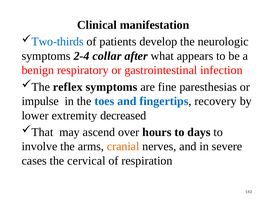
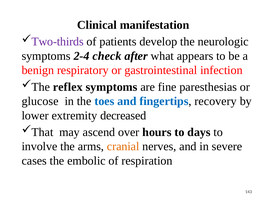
Two-thirds colour: blue -> purple (58, 42)
collar: collar -> check (107, 56)
impulse: impulse -> glucose (40, 101)
cervical: cervical -> embolic (86, 161)
